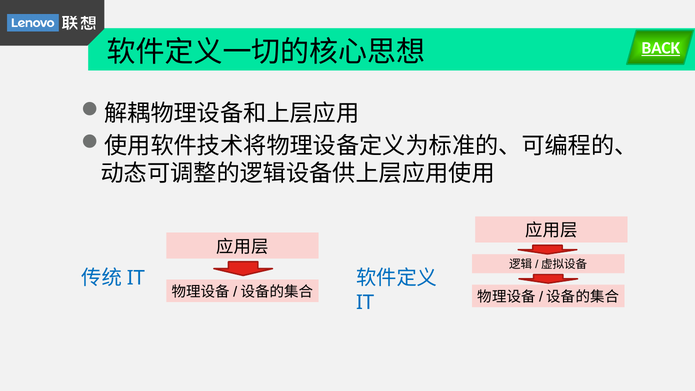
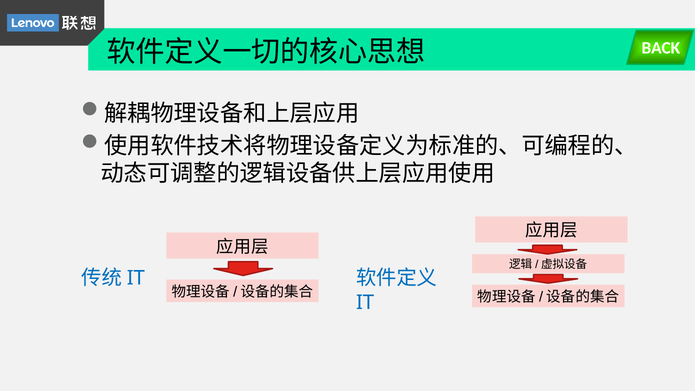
BACK underline: present -> none (661, 48)
